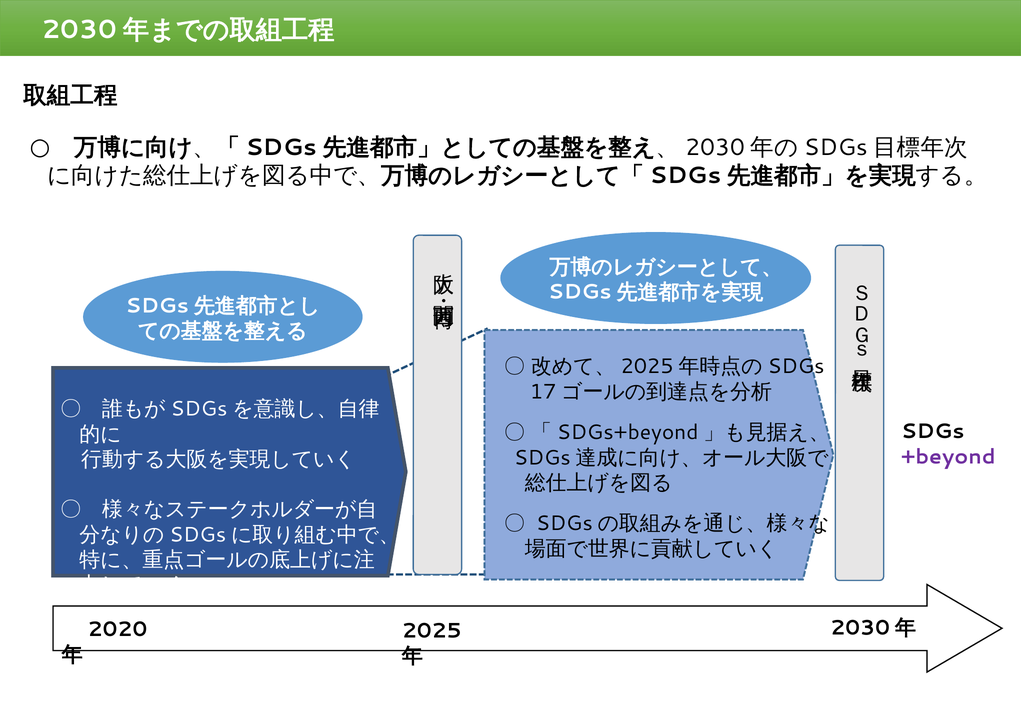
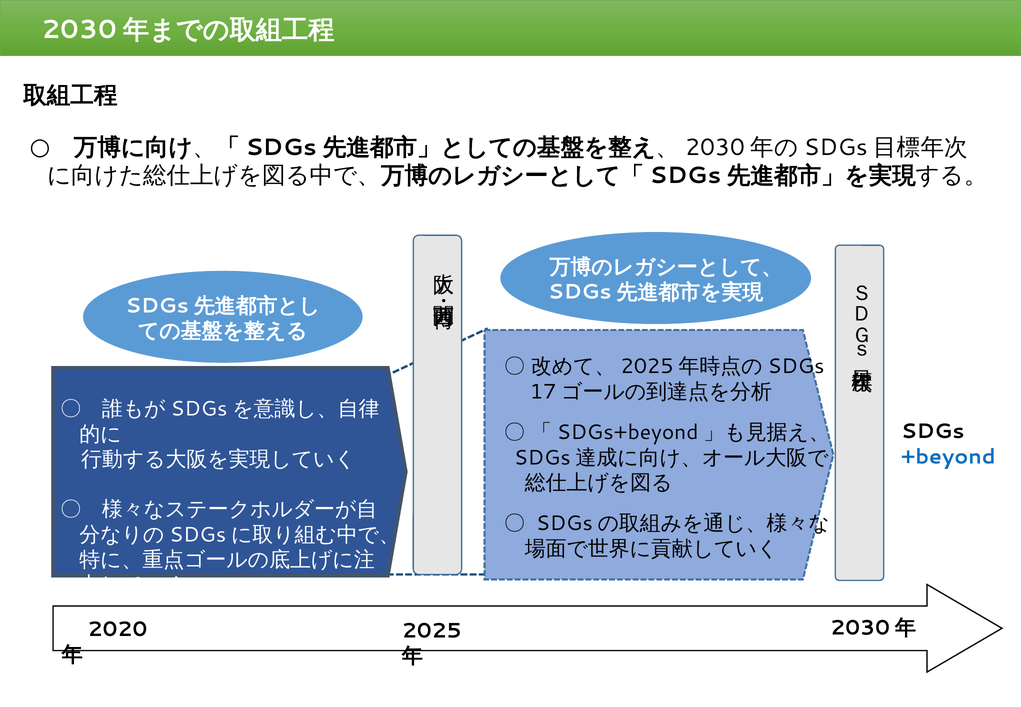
+beyond colour: purple -> blue (948, 457)
